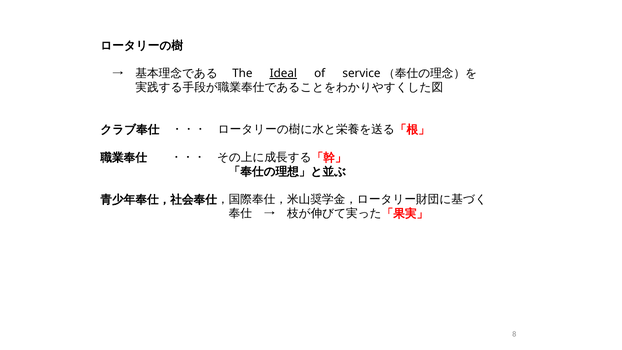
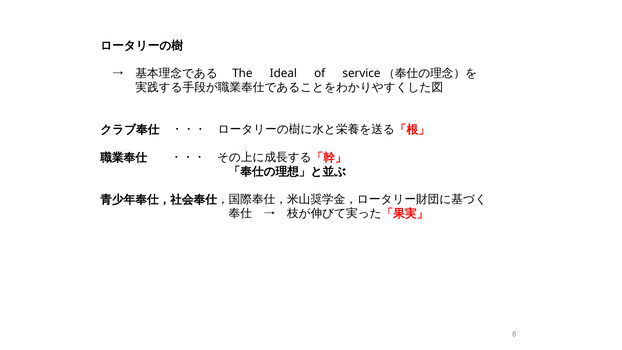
Ideal underline: present -> none (283, 73)
